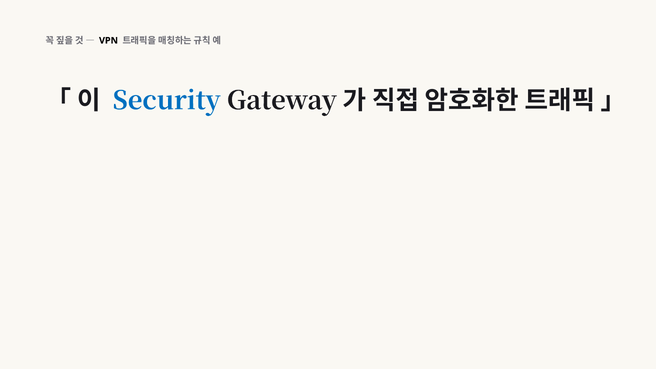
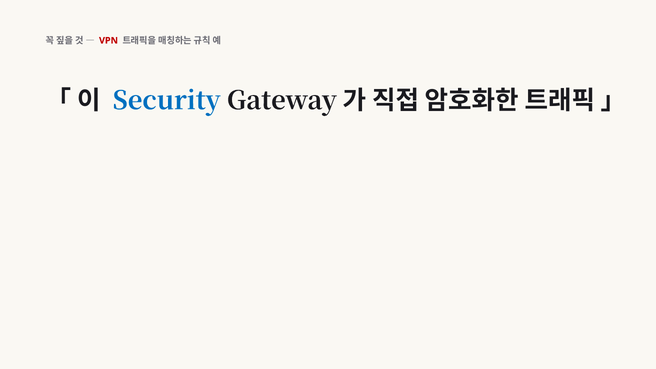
VPN colour: black -> red (109, 41)
